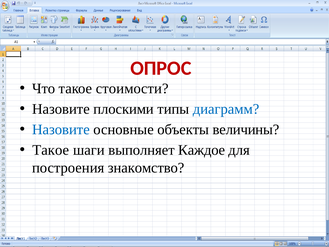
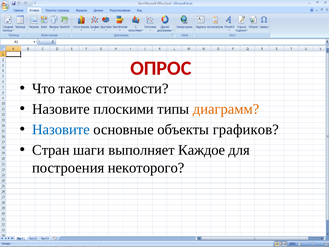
диаграмм colour: blue -> orange (226, 109)
величины: величины -> графиков (246, 130)
Такое: Такое -> Стран (51, 150)
знакомство: знакомство -> некоторого (146, 168)
